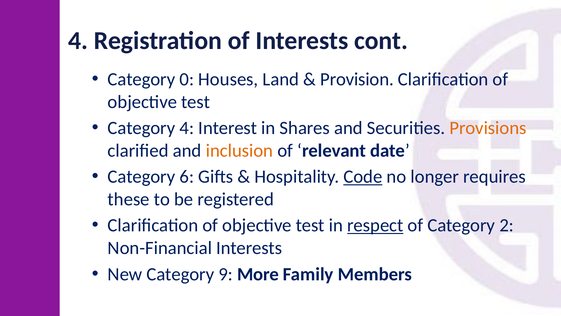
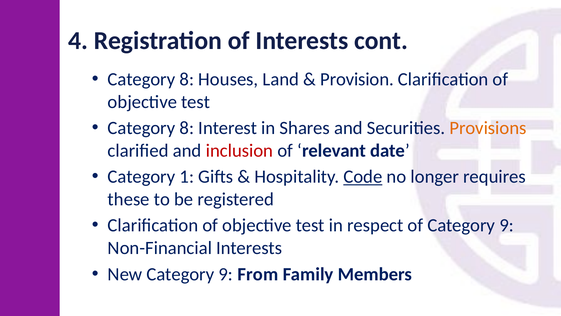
0: 0 -> 8 (187, 79)
4: 4 -> 8 (187, 128)
inclusion colour: orange -> red (239, 150)
6: 6 -> 1 (187, 177)
respect underline: present -> none (375, 225)
of Category 2: 2 -> 9 (507, 225)
More: More -> From (258, 274)
